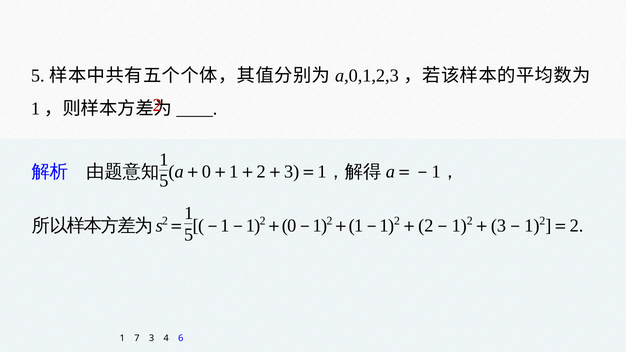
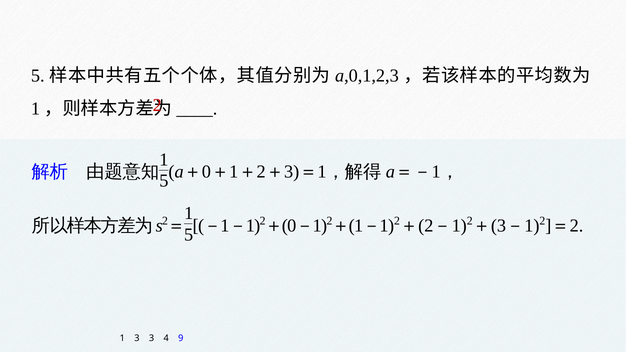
1 7: 7 -> 3 (137, 338)
6: 6 -> 9 (181, 338)
